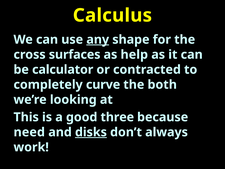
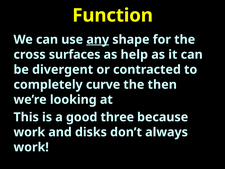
Calculus: Calculus -> Function (113, 15)
calculator: calculator -> divergent (63, 69)
both: both -> then (162, 84)
need: need -> work (29, 132)
disks underline: present -> none (91, 132)
